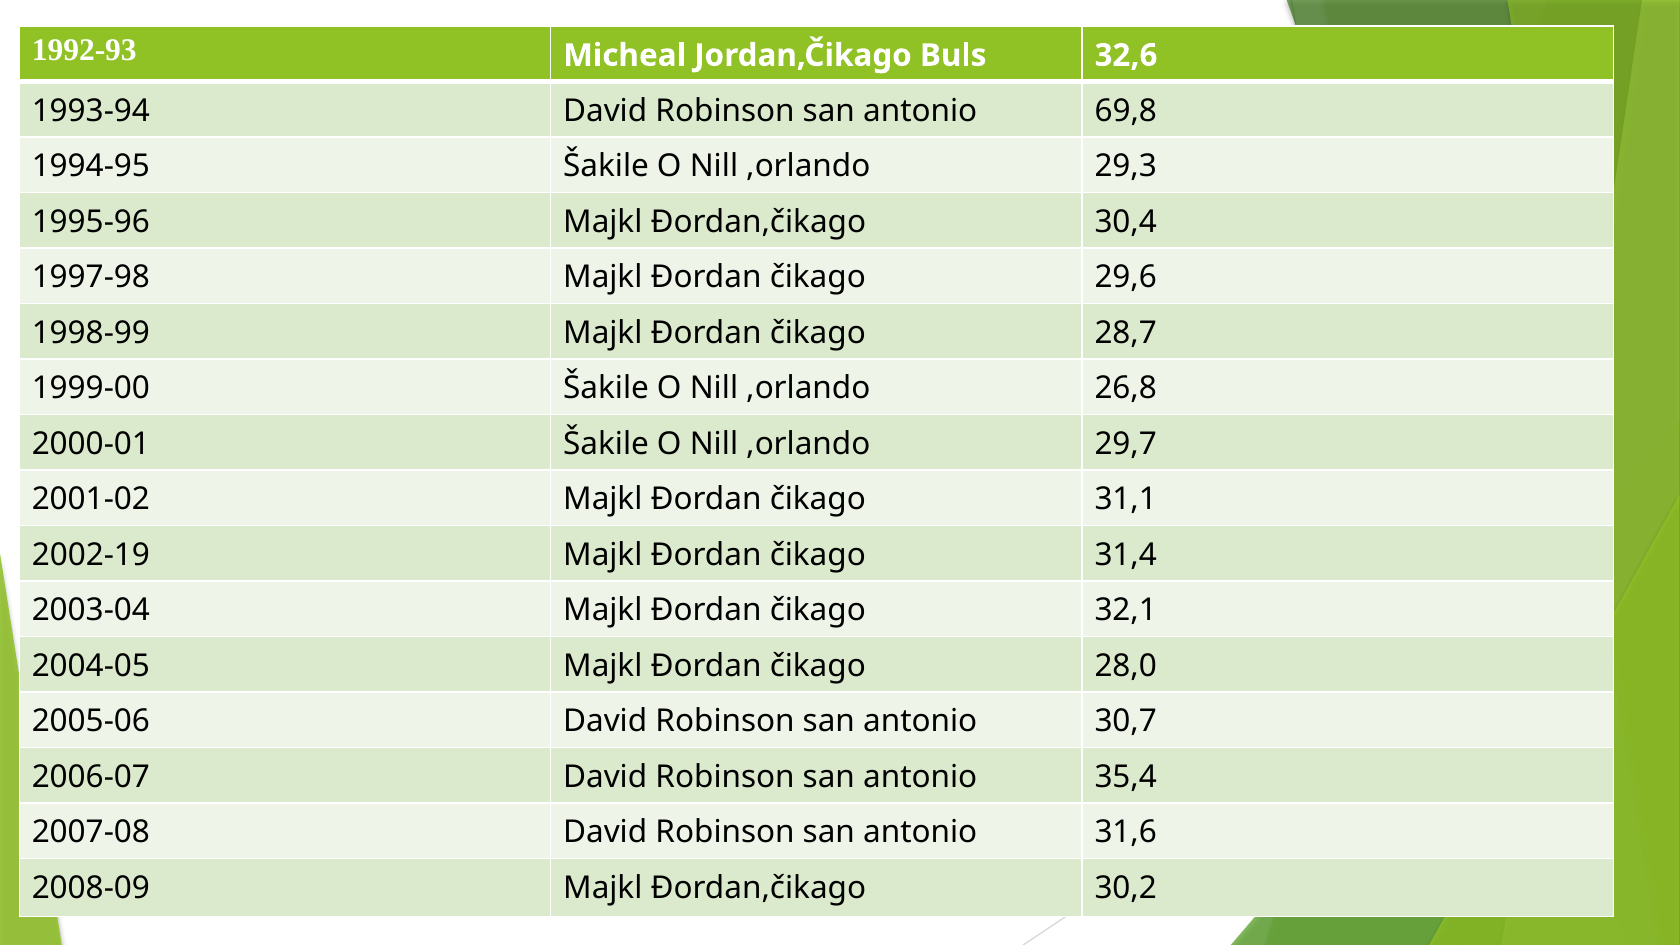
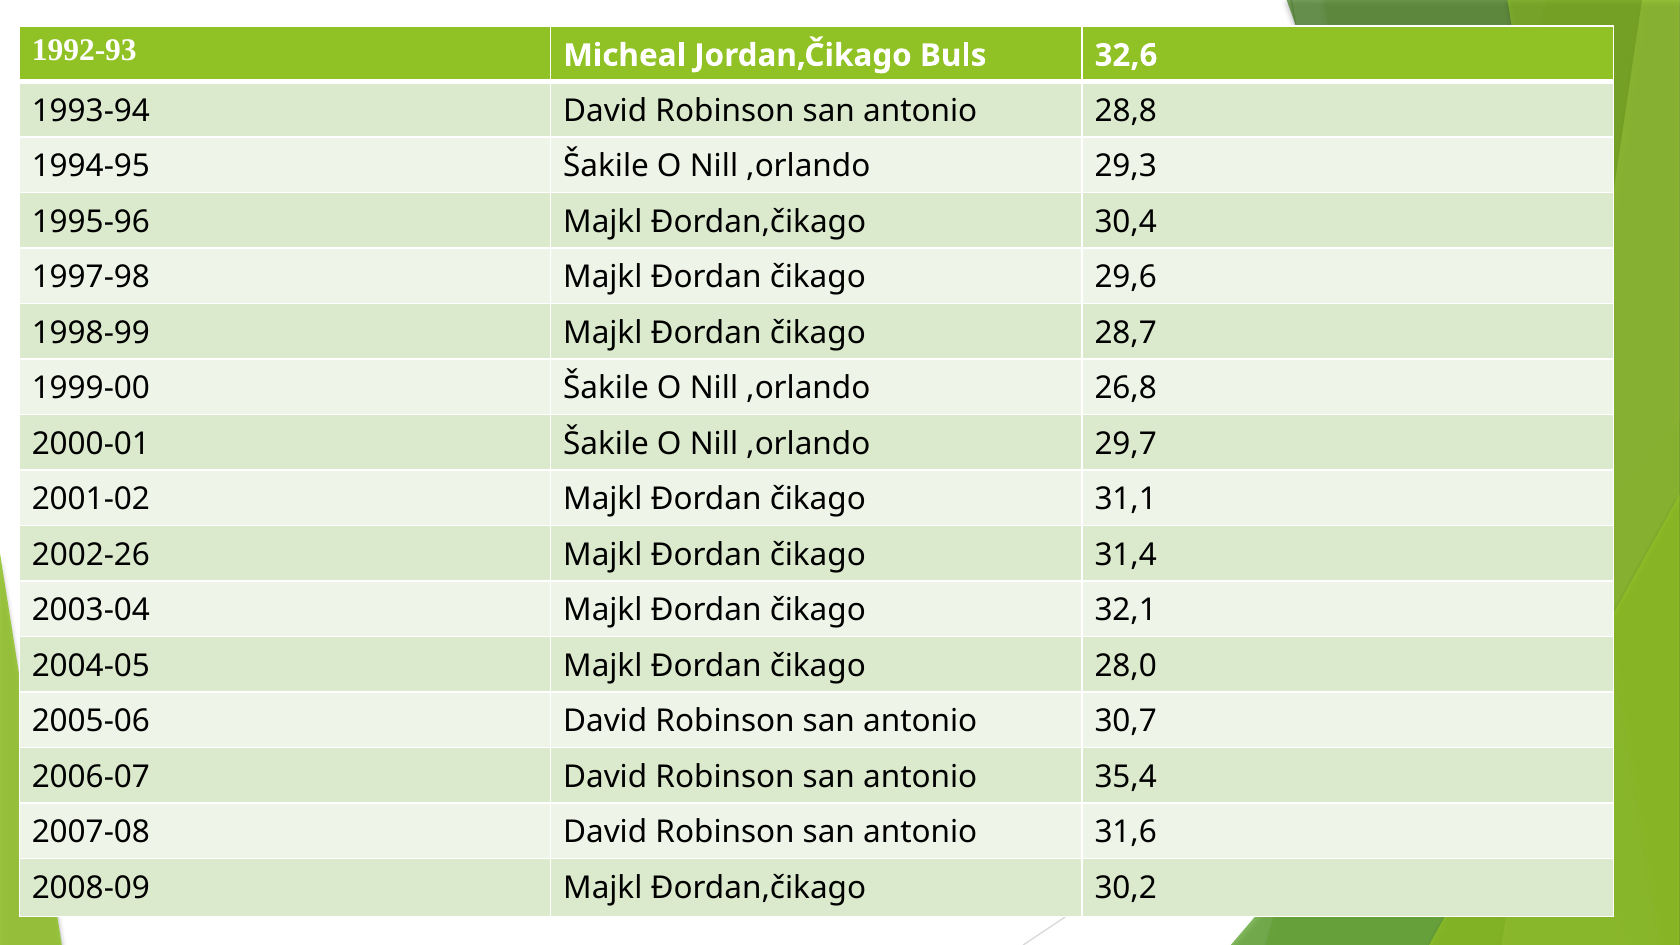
69,8: 69,8 -> 28,8 (1126, 111)
2002-19: 2002-19 -> 2002-26 (91, 555)
